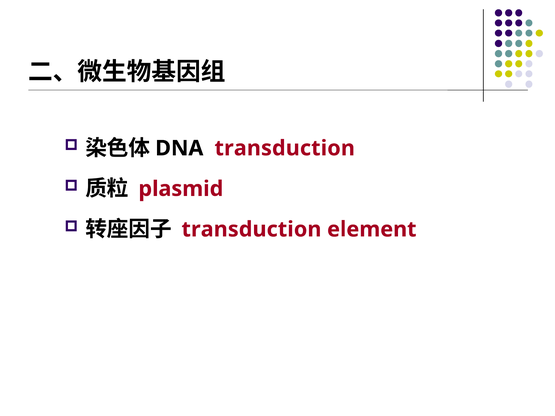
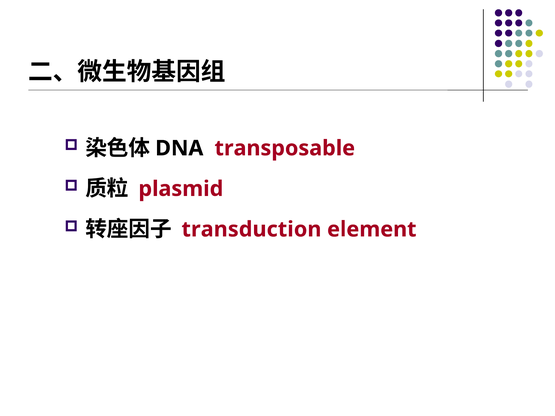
transduction: transduction -> transposable (285, 148)
